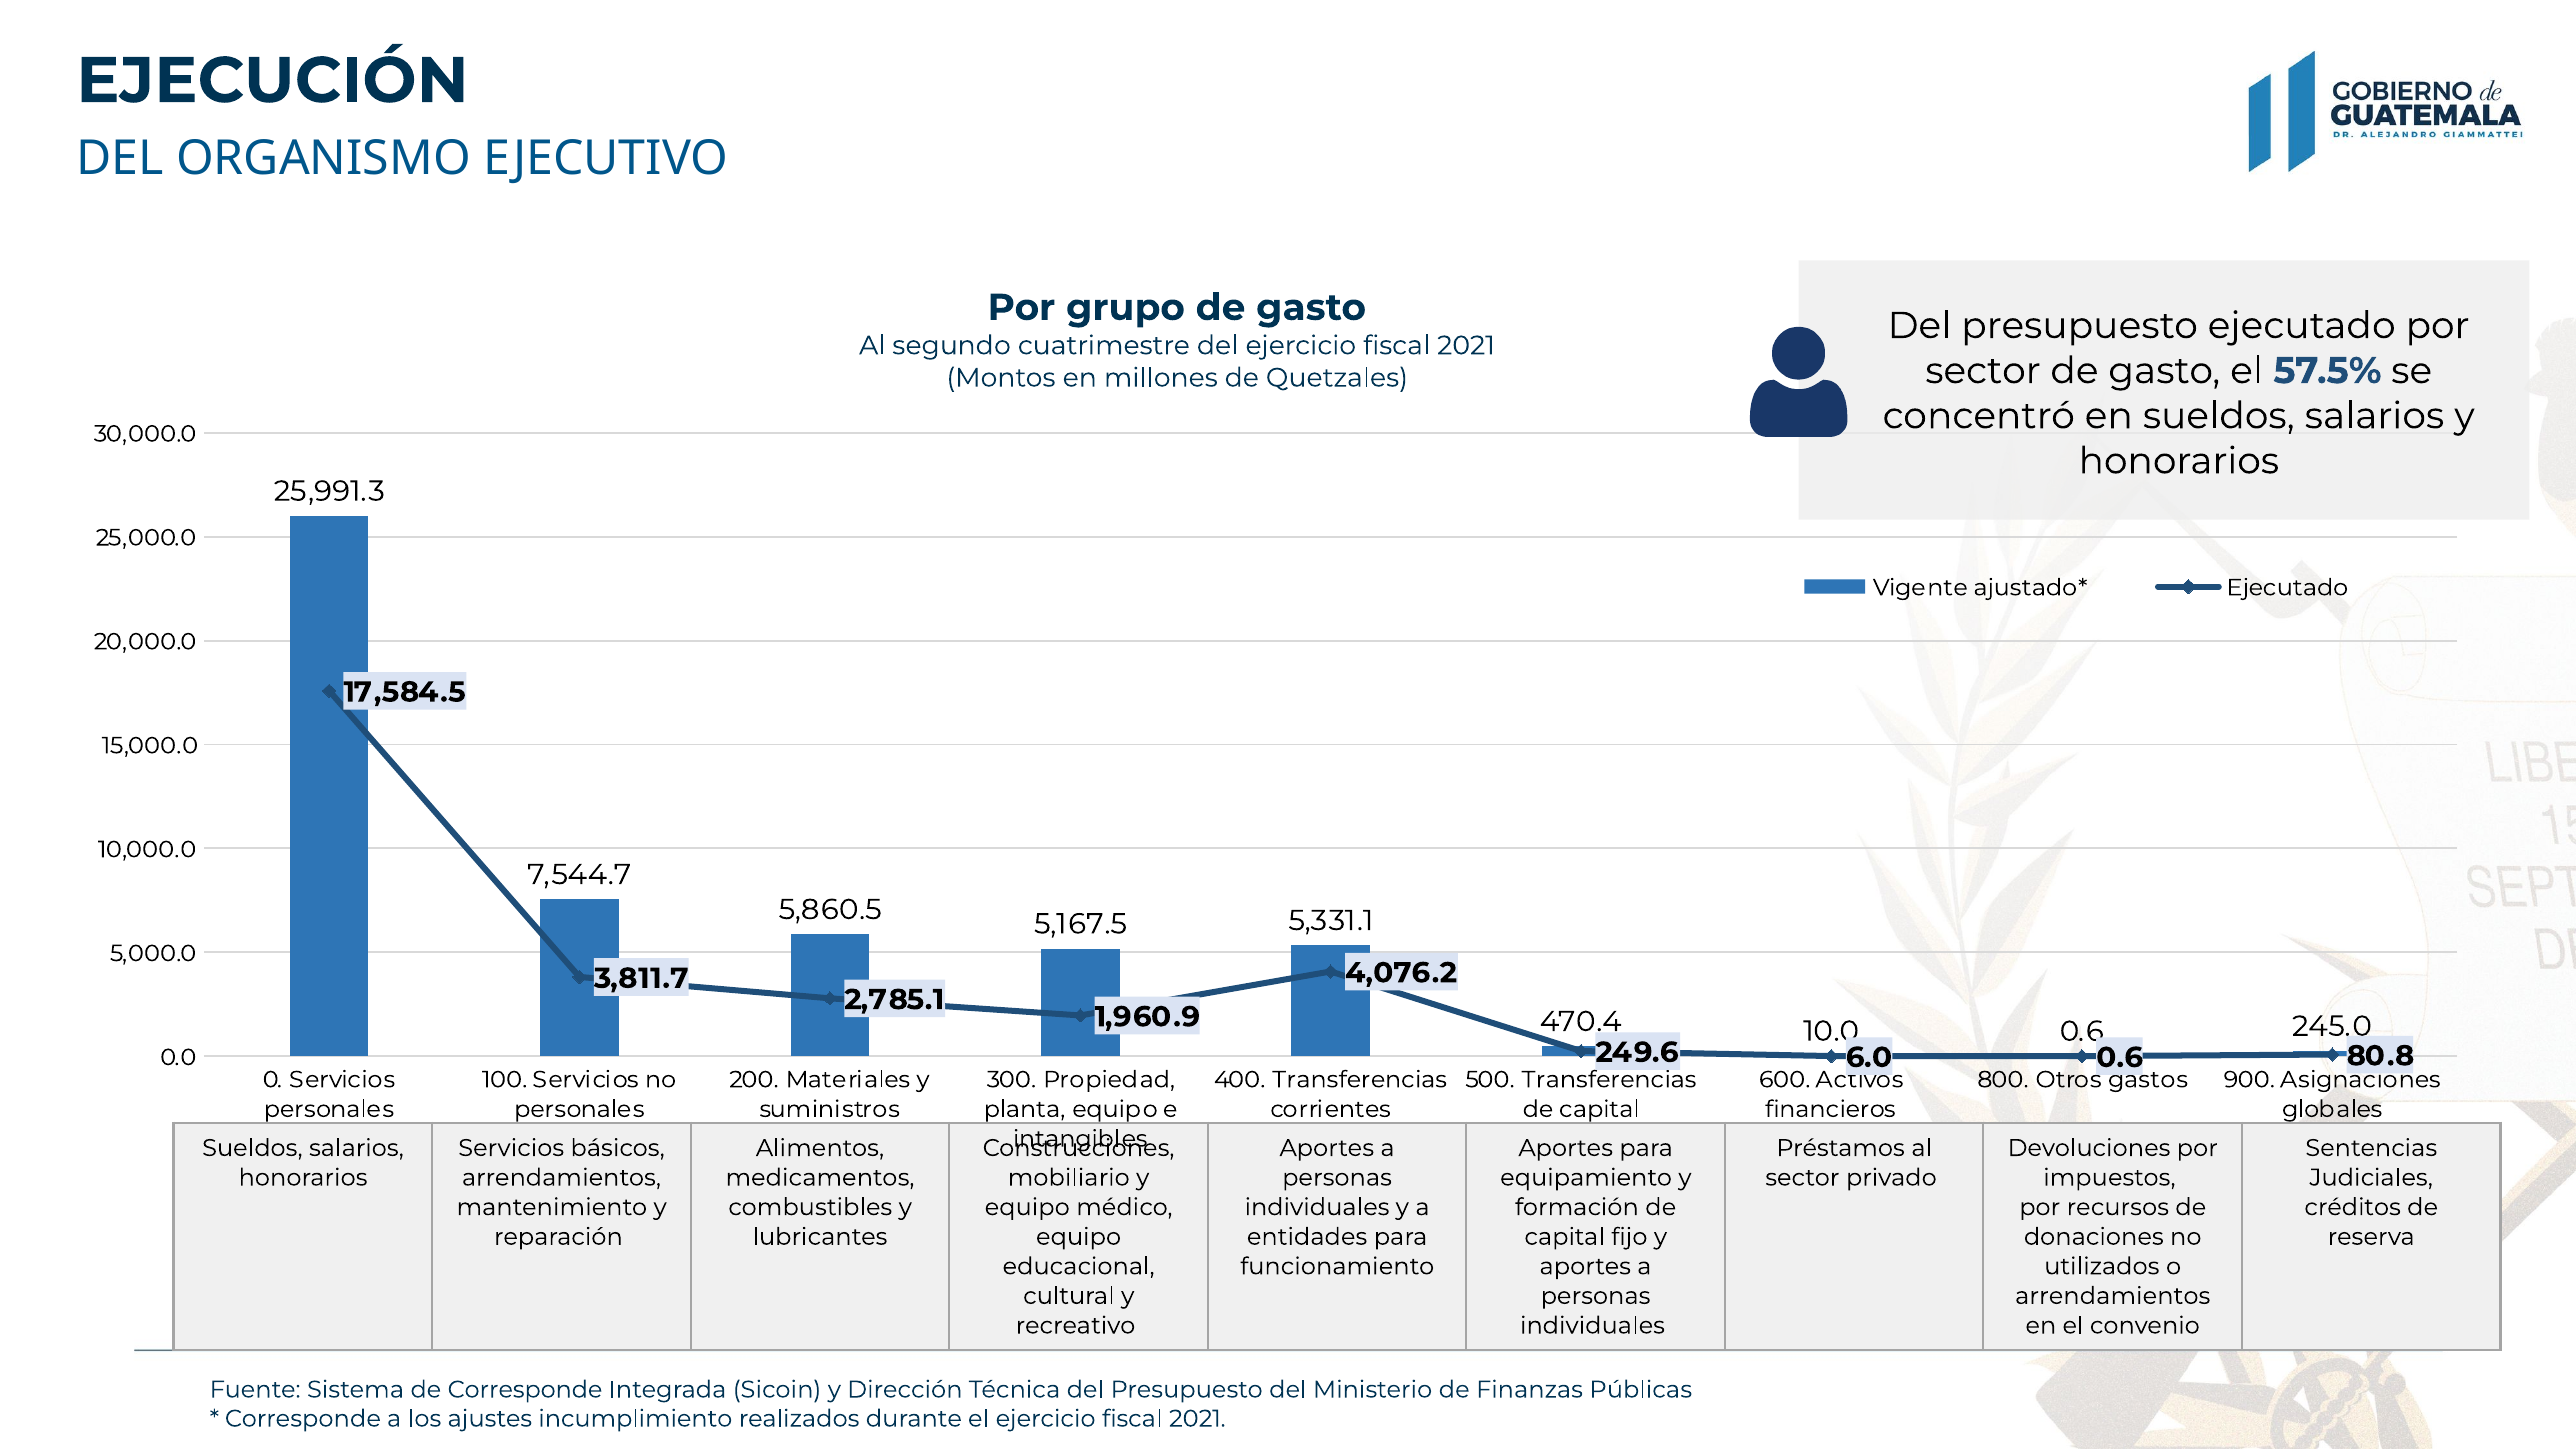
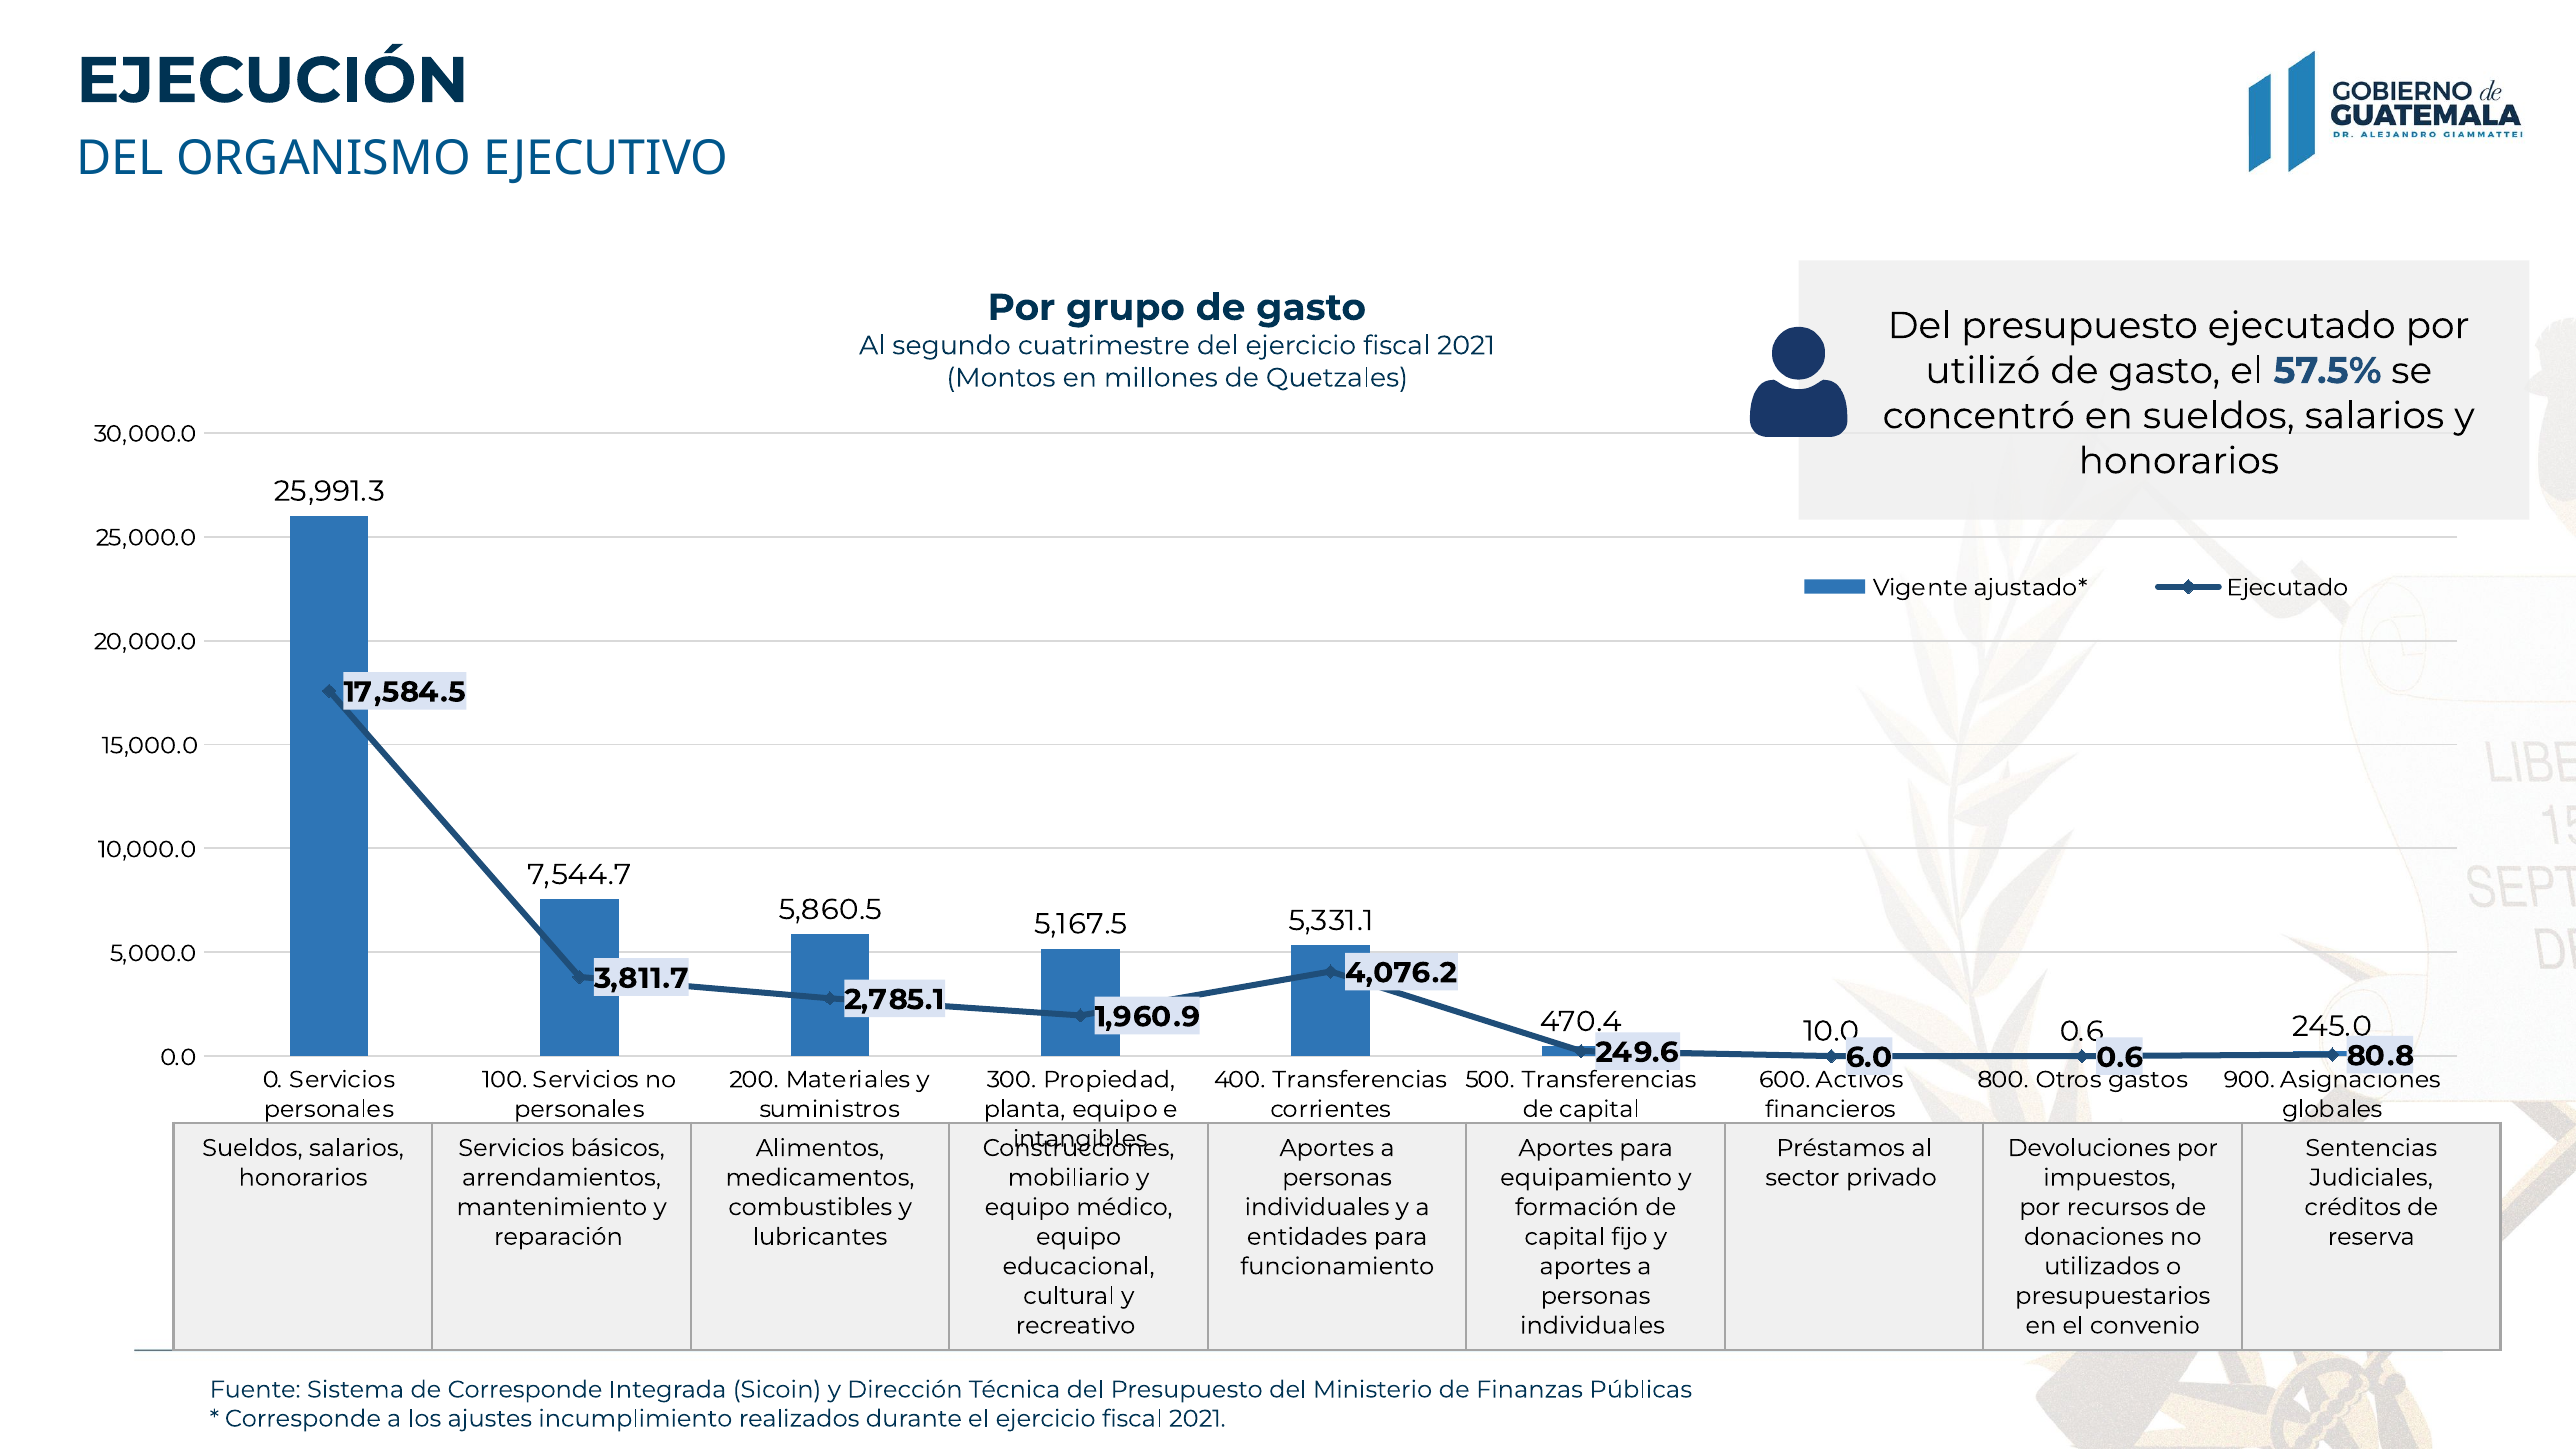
sector: sector -> utilizó (1983, 371)
arrendamientos: arrendamientos -> presupuestarios (2113, 1296)
